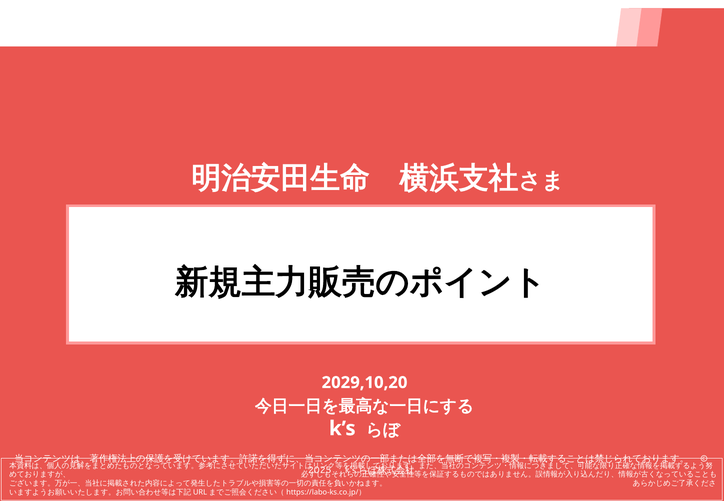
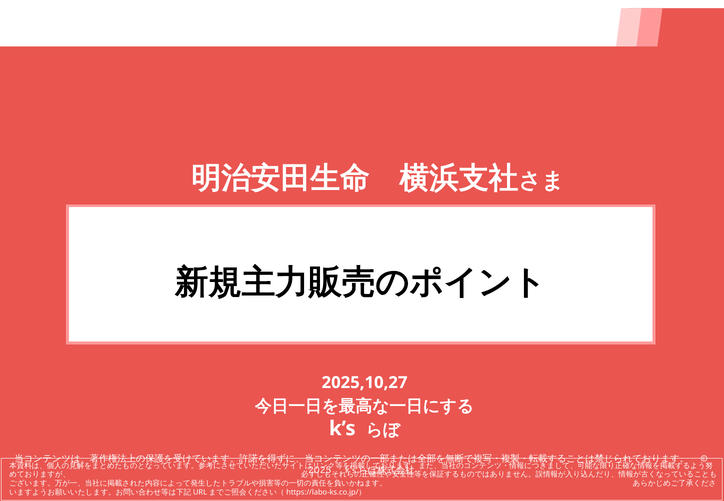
2029,10,20: 2029,10,20 -> 2025,10,27 (365, 383)
